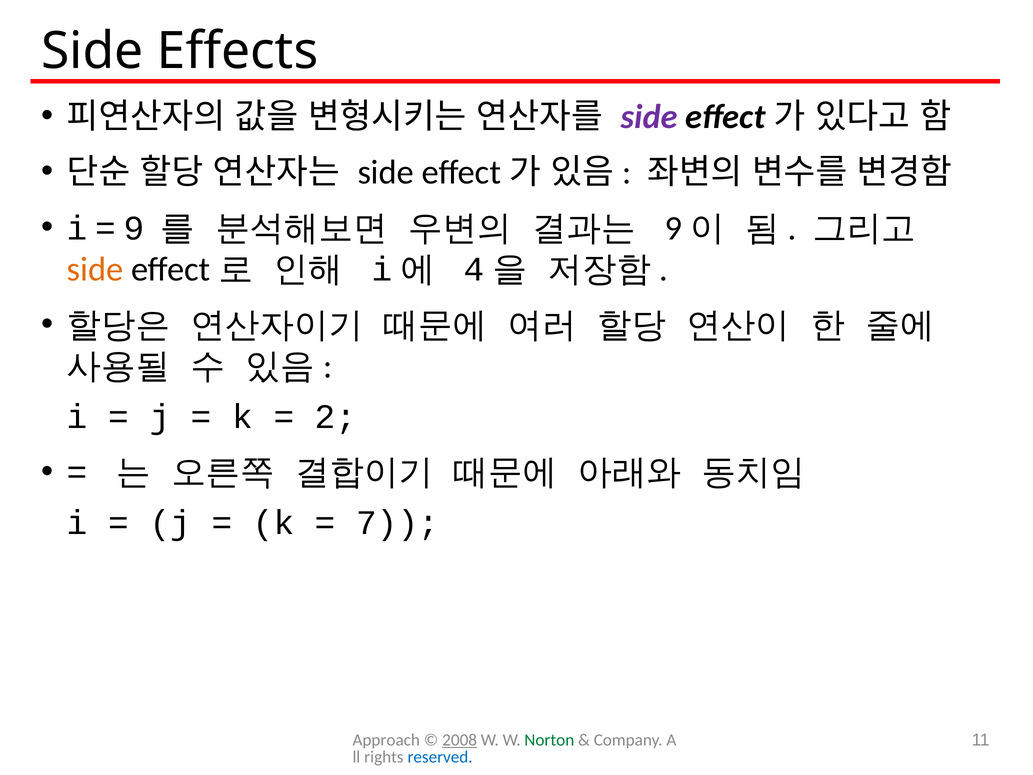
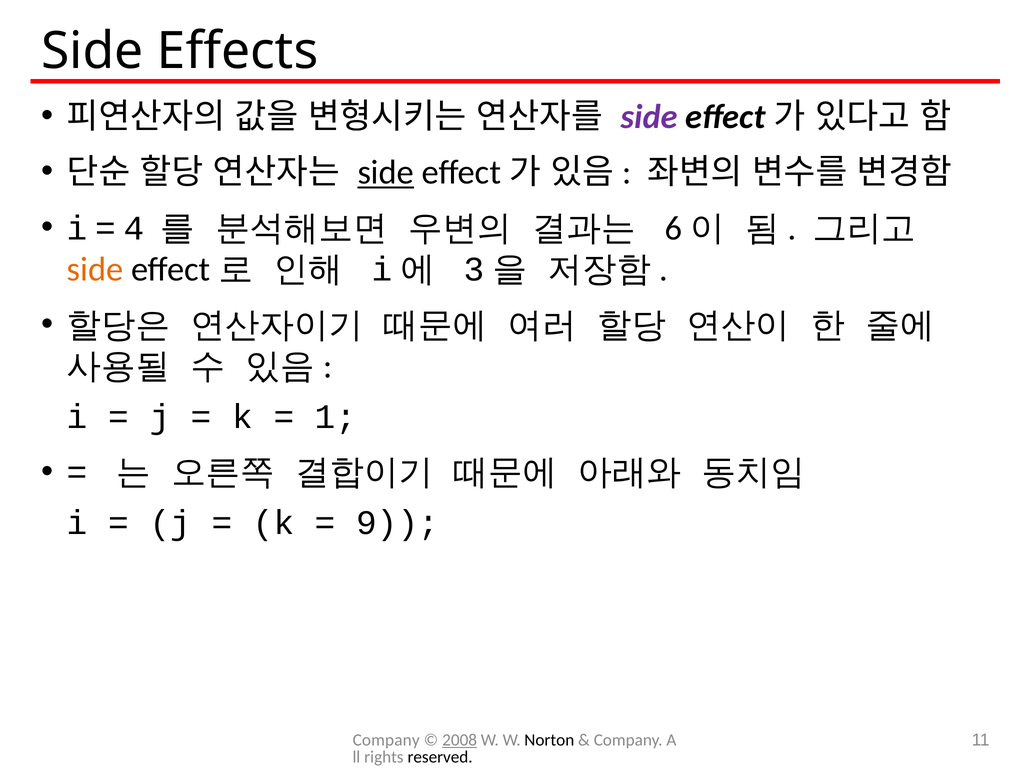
side underline: none -> present (386, 172)
9: 9 -> 4 (134, 228)
9: 9 -> 6 (673, 228)
4: 4 -> 3 (474, 269)
2: 2 -> 1 (336, 417)
7: 7 -> 9 (398, 523)
Approach: Approach -> Company (386, 740)
Norton colour: green -> black (549, 740)
reserved colour: blue -> black (440, 757)
